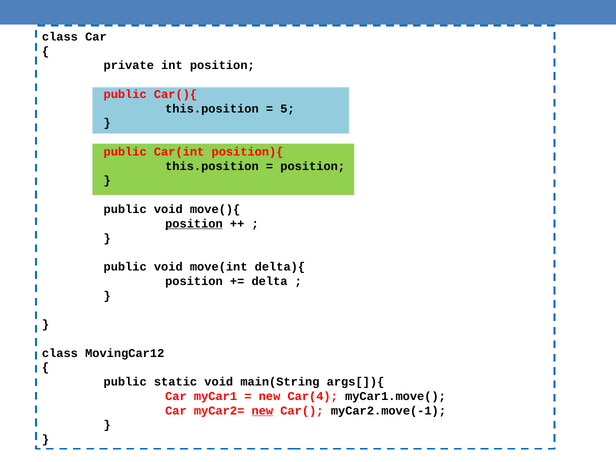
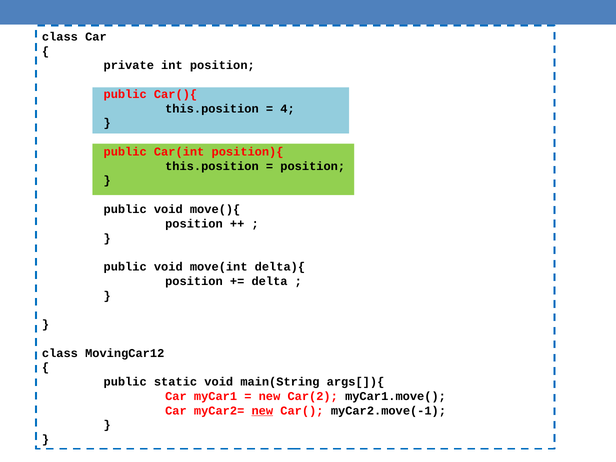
5: 5 -> 4 (288, 109)
position underline: present -> none (194, 224)
Car(4: Car(4 -> Car(2 (313, 396)
